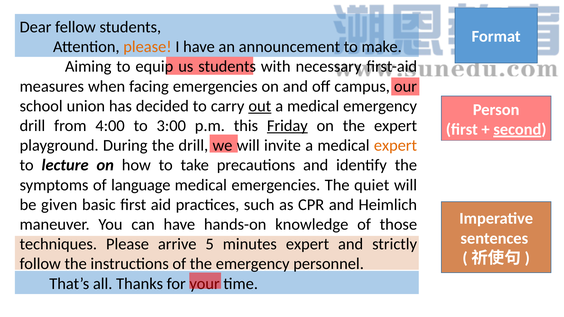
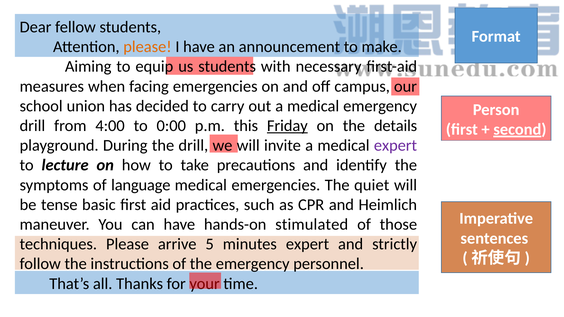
out underline: present -> none (260, 106)
3:00: 3:00 -> 0:00 (171, 126)
the expert: expert -> details (396, 126)
expert colour: orange -> purple (395, 146)
given: given -> tense (59, 205)
knowledge: knowledge -> stimulated (312, 225)
